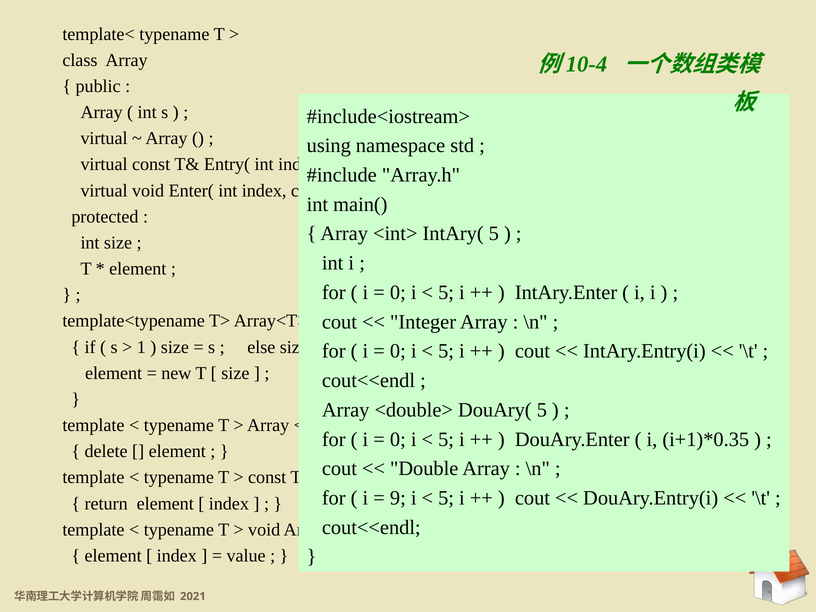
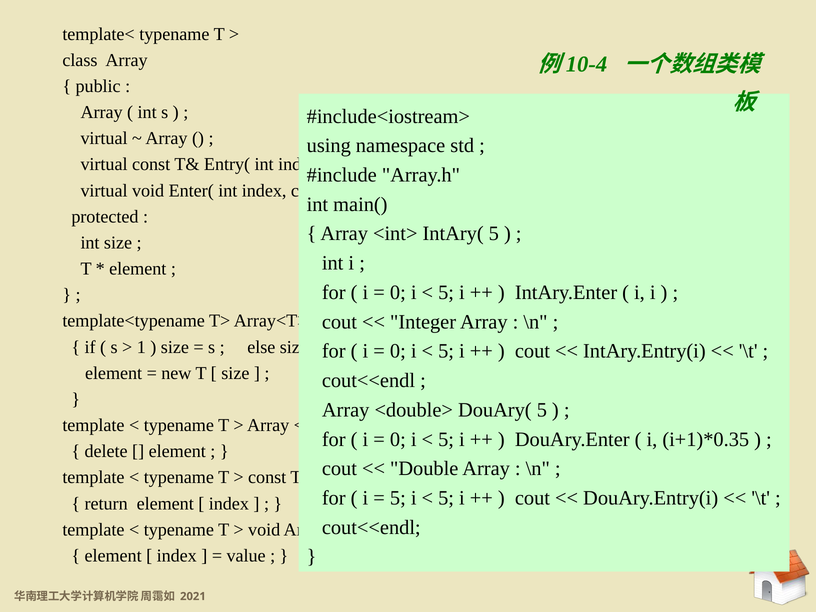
9: 9 -> 5 (398, 498)
